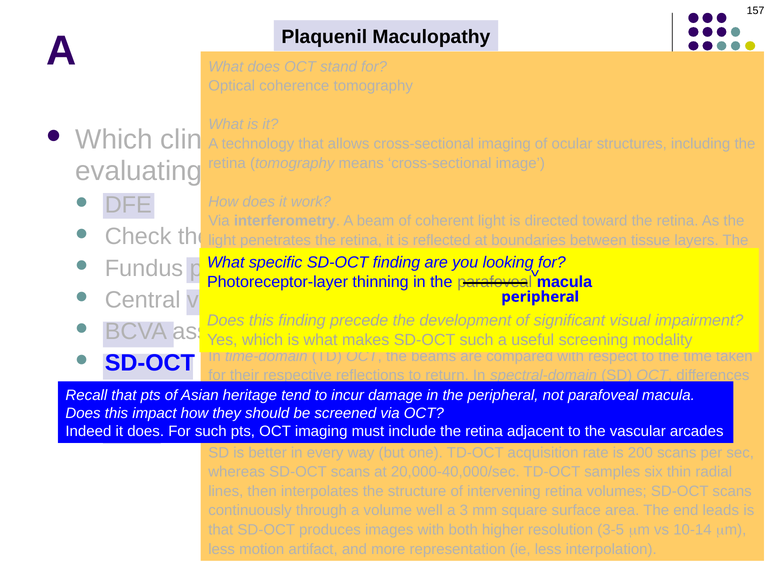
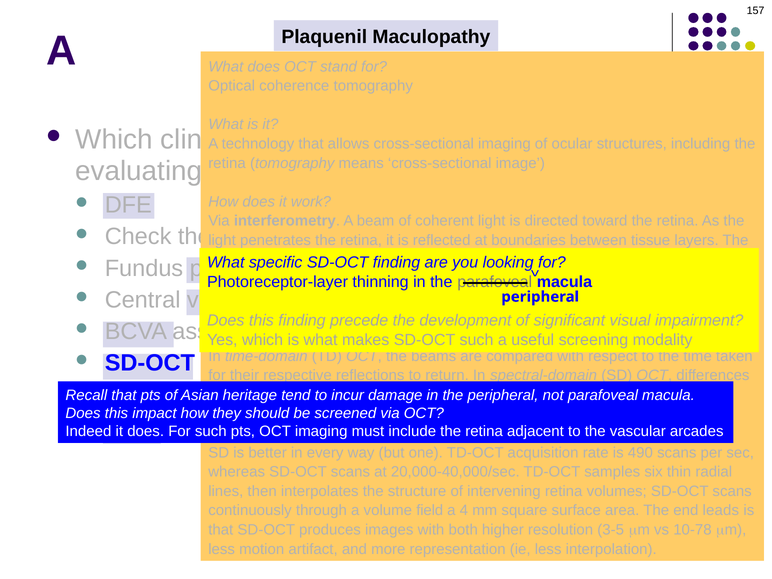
200: 200 -> 490 (640, 453)
volume well: well -> field (430, 510)
3: 3 -> 4 (464, 510)
10-14: 10-14 -> 10-78 (692, 530)
